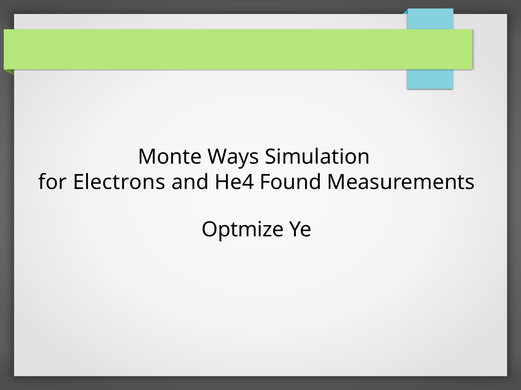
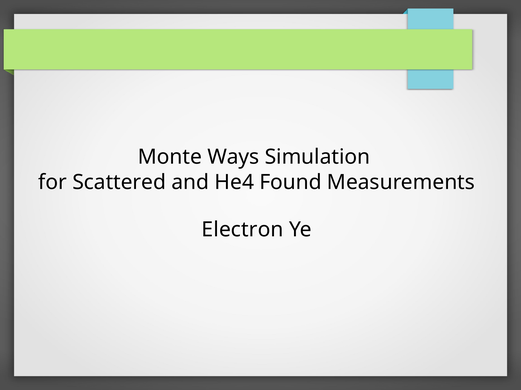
Electrons: Electrons -> Scattered (119, 183)
Optmize: Optmize -> Electron (243, 230)
